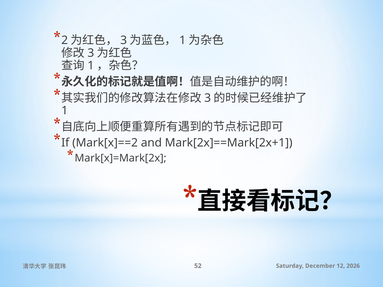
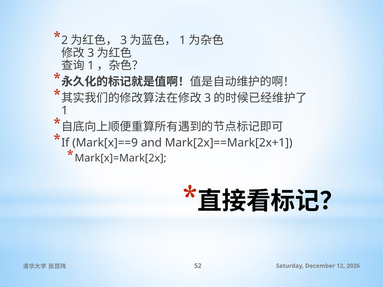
Mark[x]==2: Mark[x]==2 -> Mark[x]==9 (105, 143)
